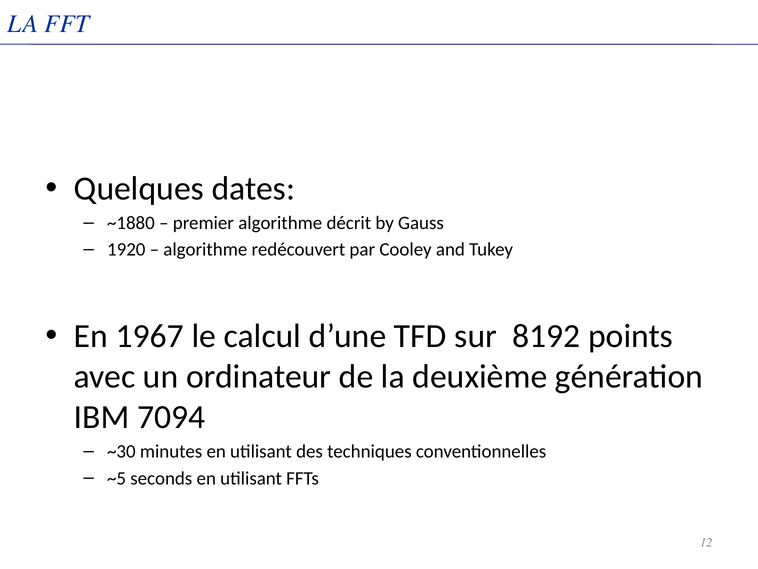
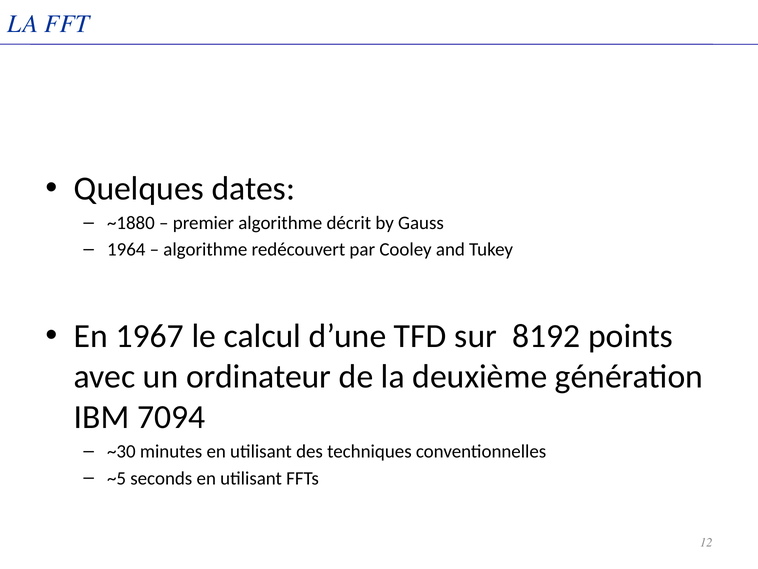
1920: 1920 -> 1964 (126, 249)
